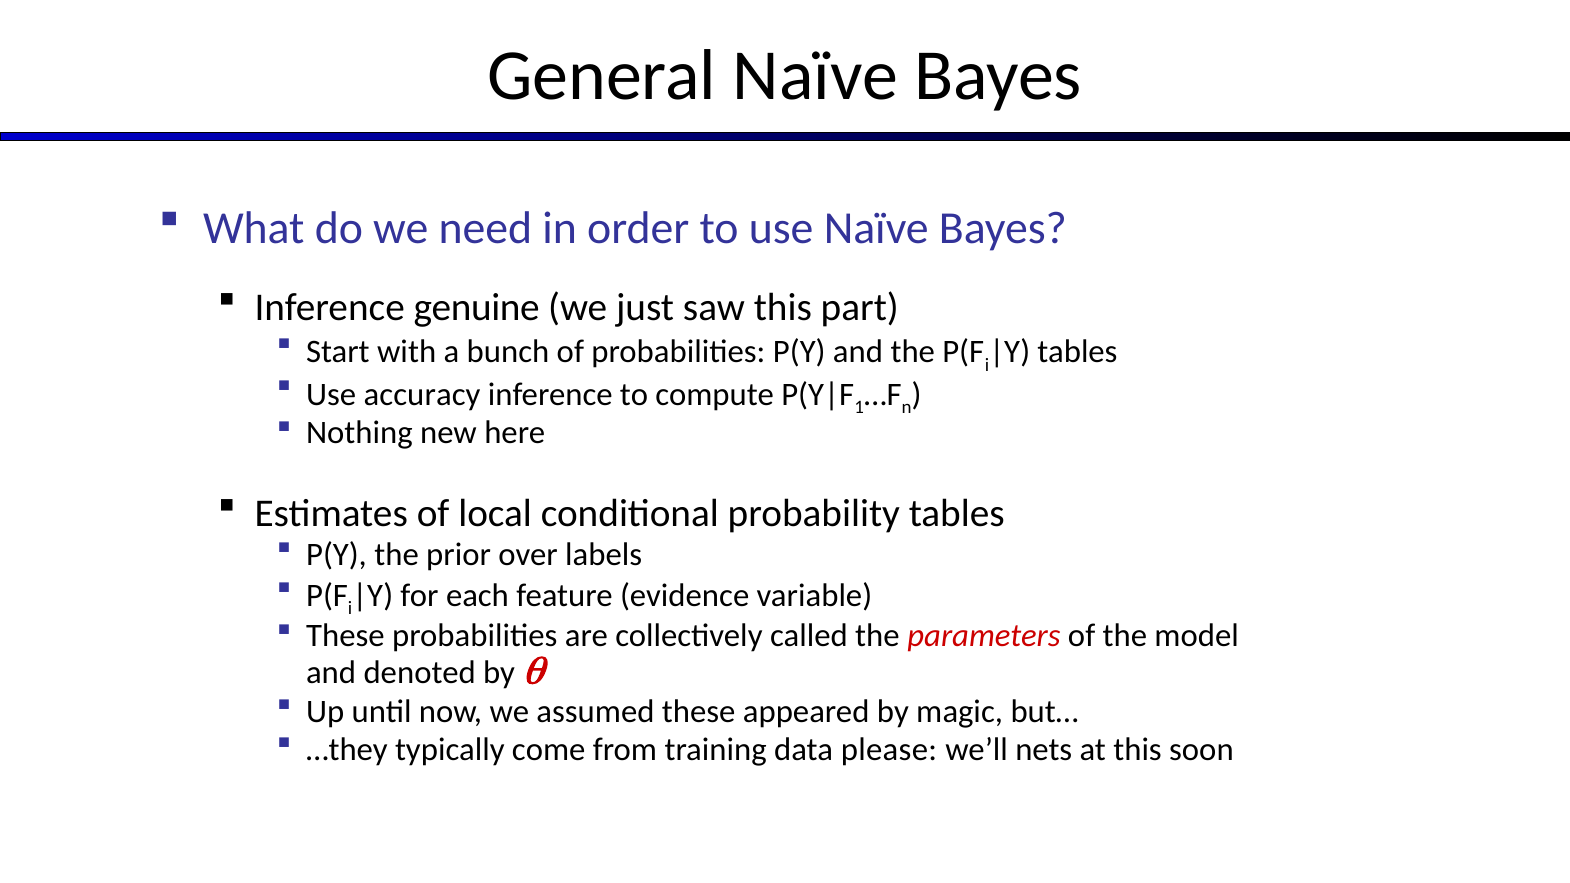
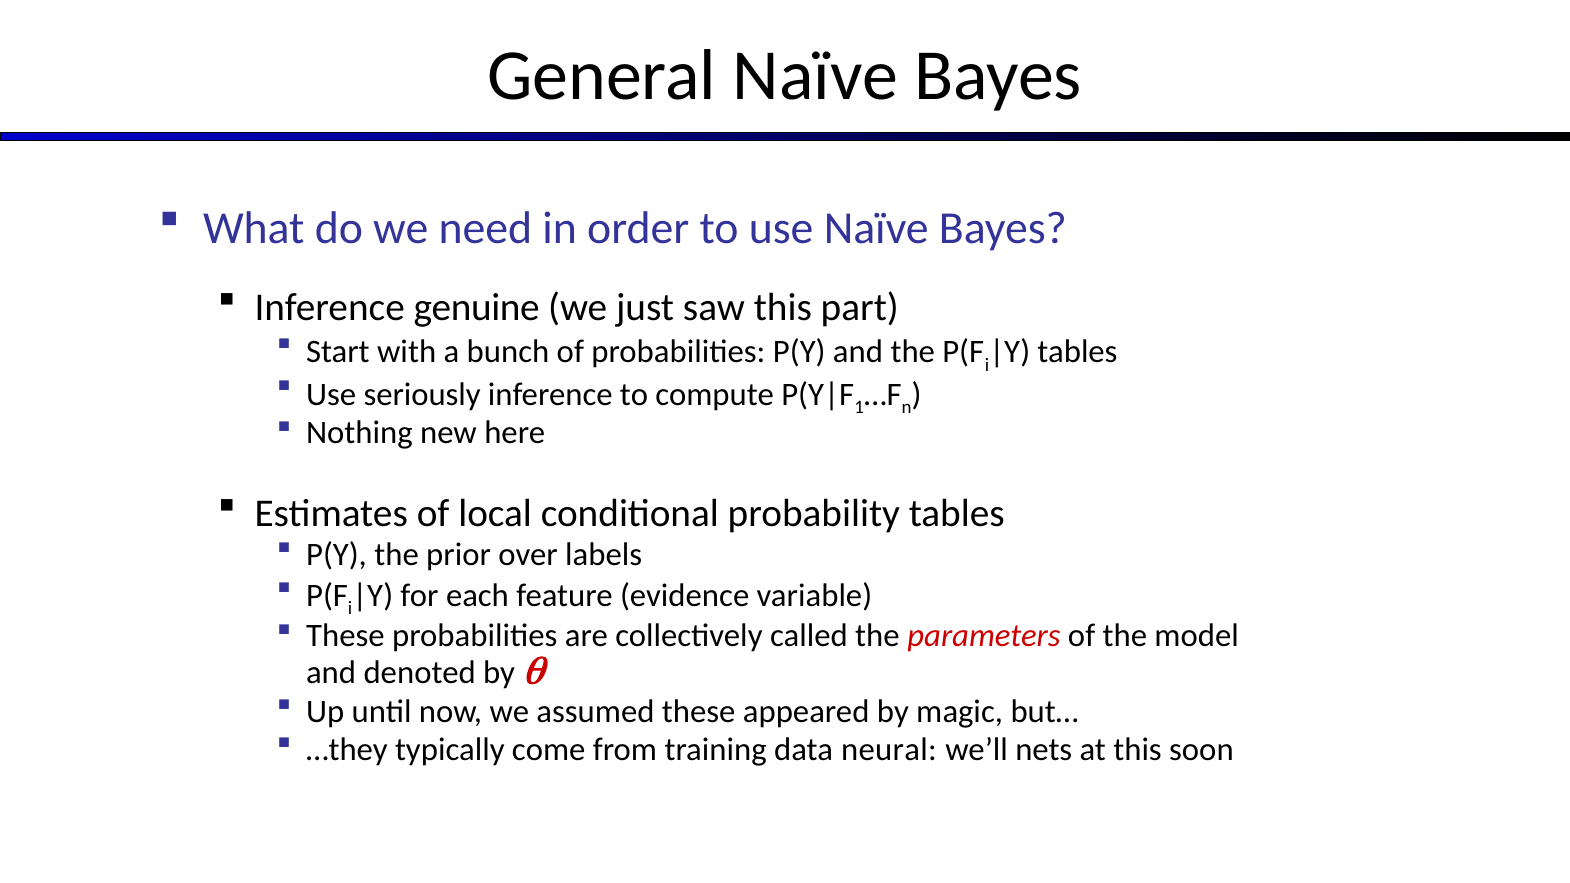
accuracy: accuracy -> seriously (422, 394)
please: please -> neural (889, 750)
